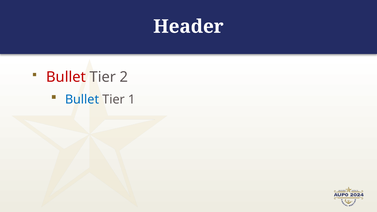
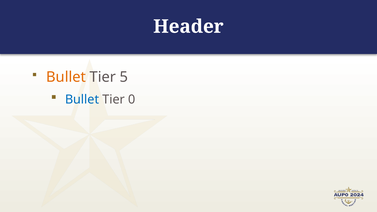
Bullet colour: red -> orange (66, 77)
2: 2 -> 5 (124, 77)
1: 1 -> 0 (132, 99)
